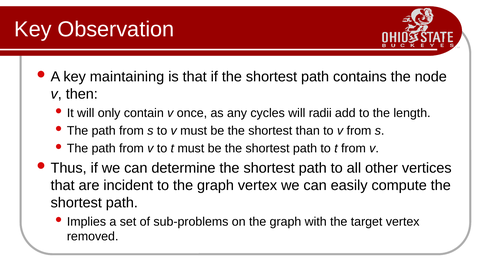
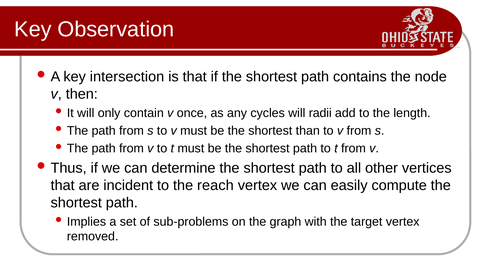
maintaining: maintaining -> intersection (127, 76)
to the graph: graph -> reach (215, 185)
